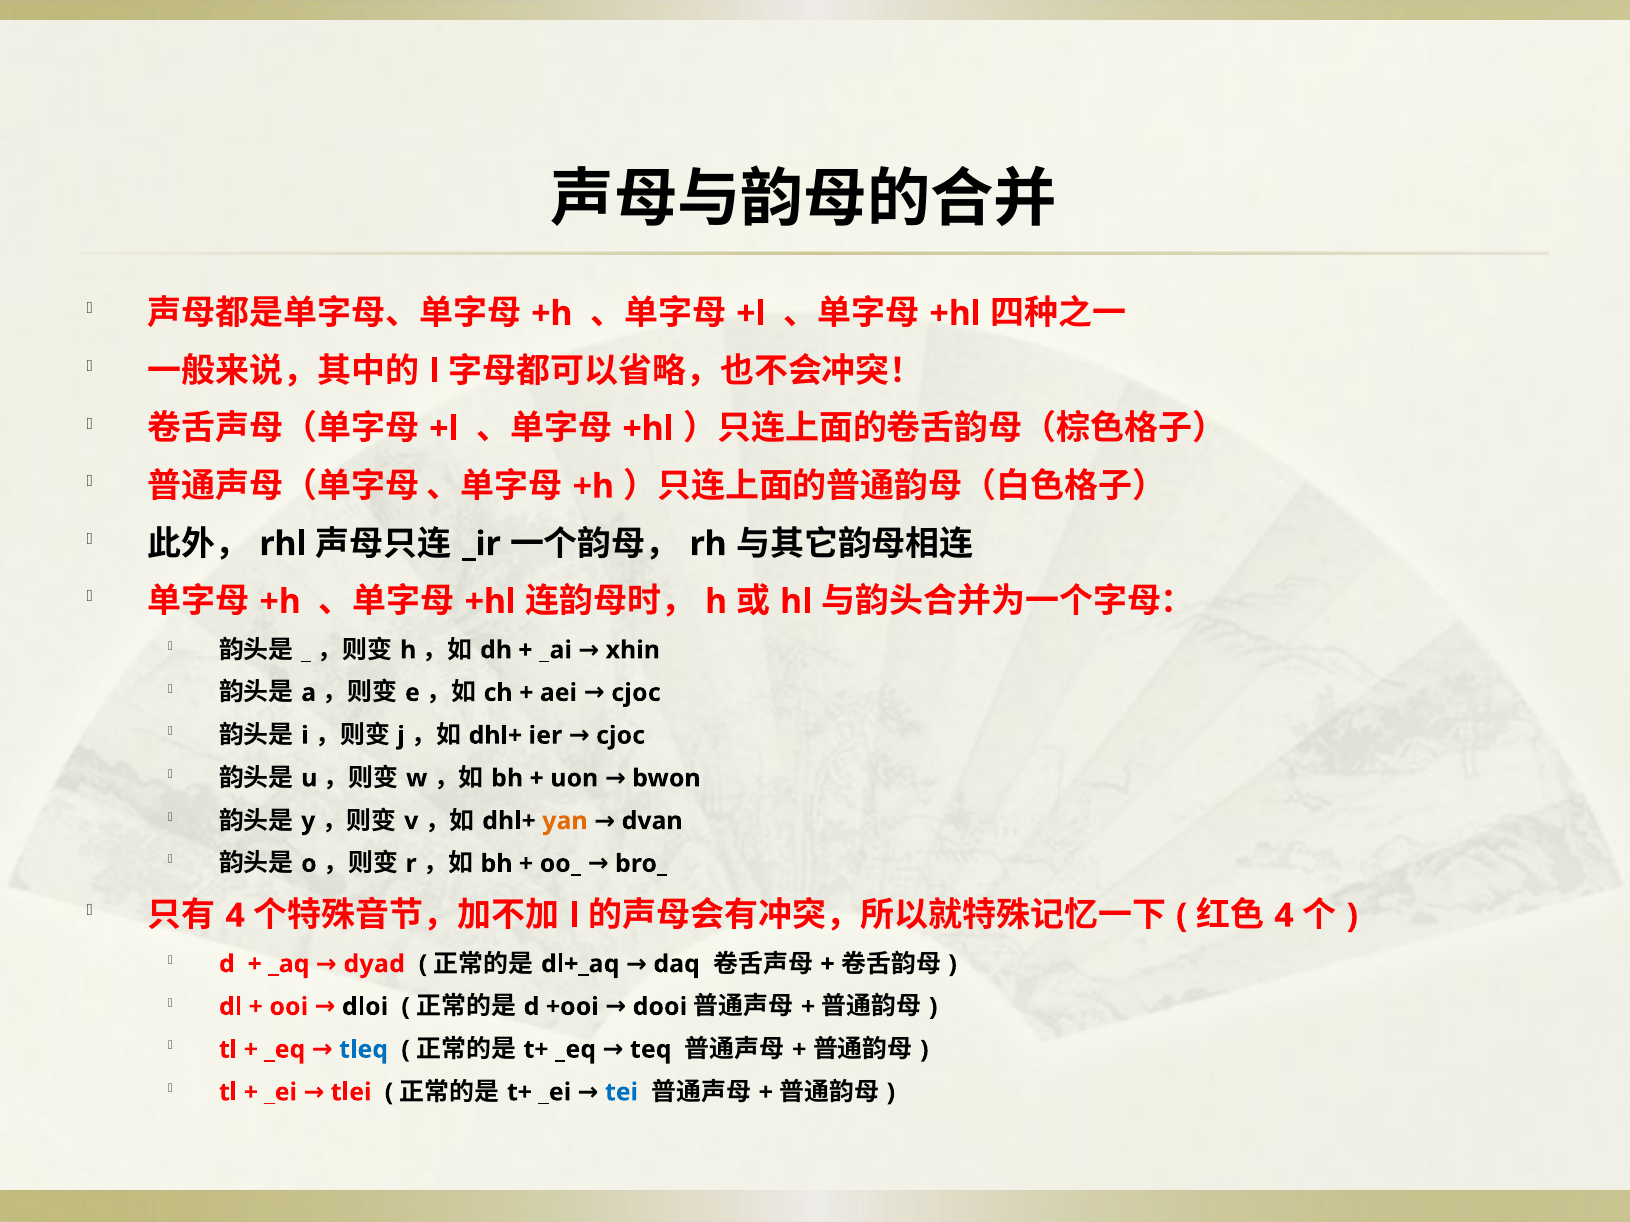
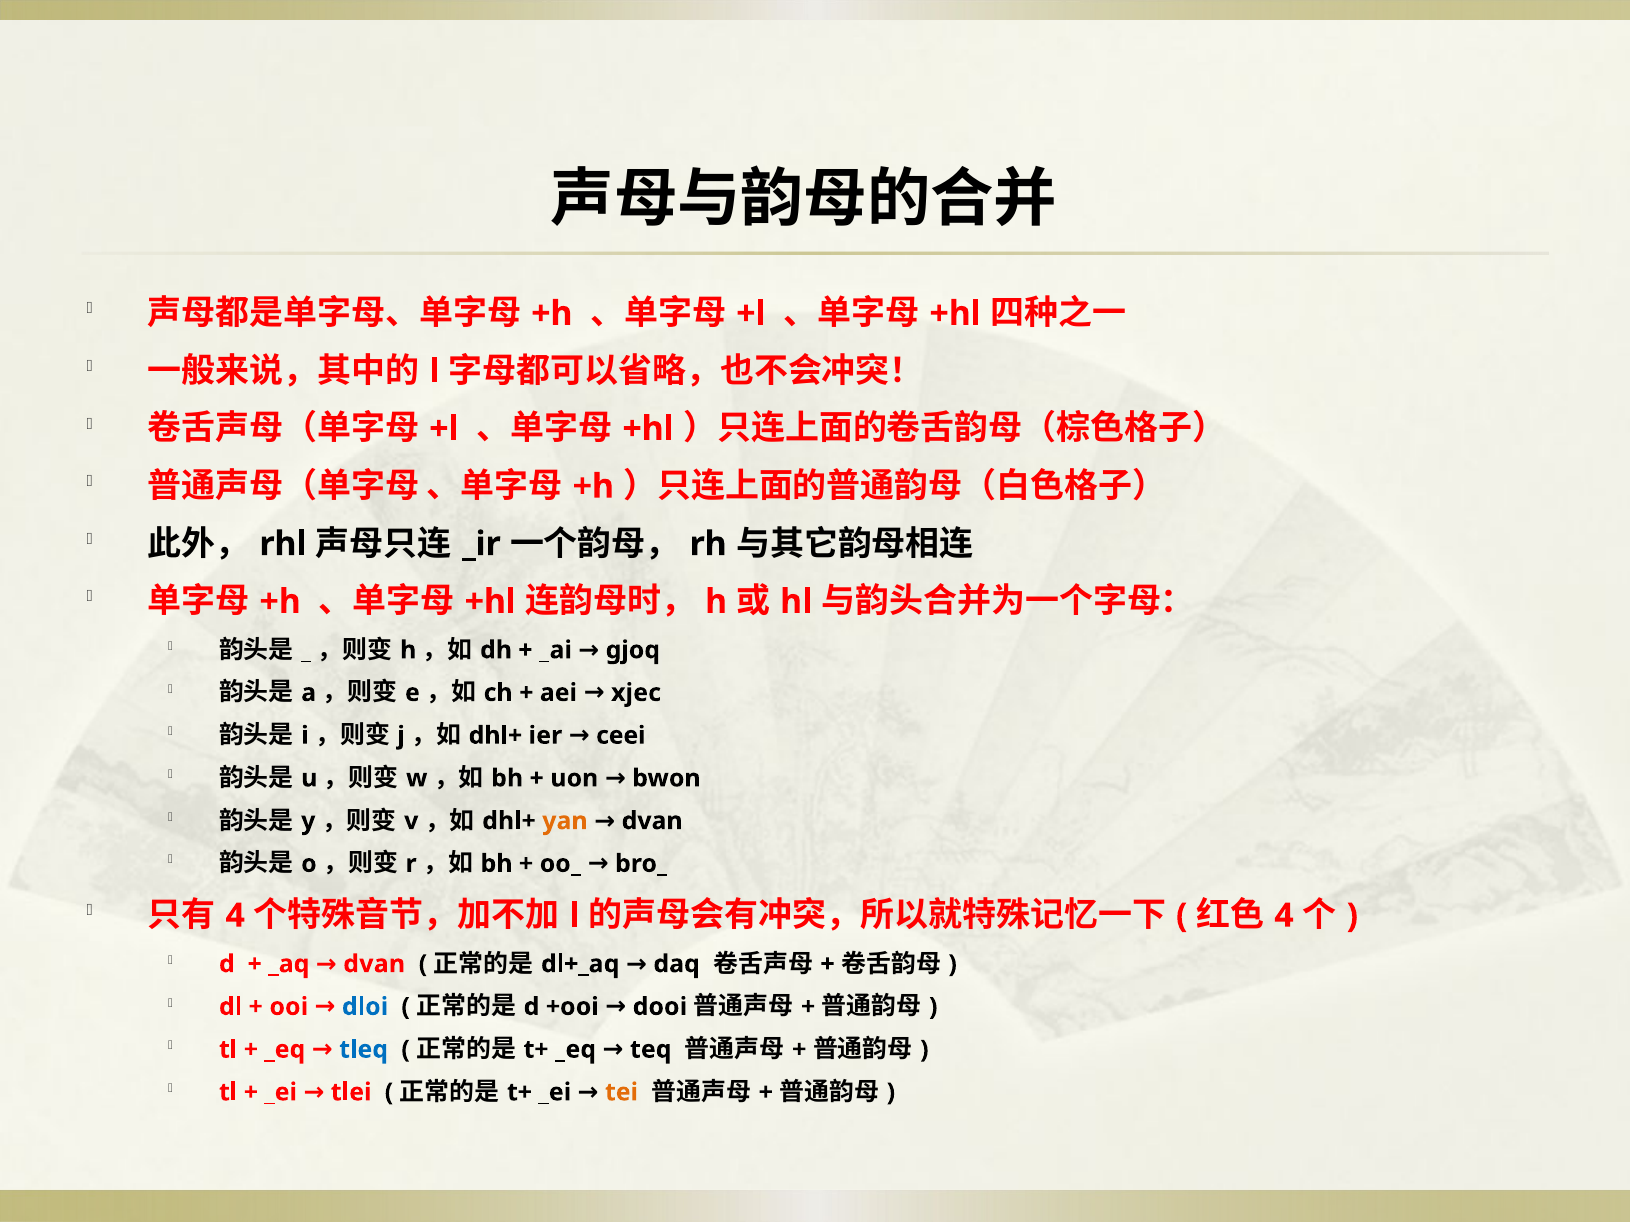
xhin: xhin -> gjoq (633, 650)
aei cjoc: cjoc -> xjec (636, 693)
ier cjoc: cjoc -> ceei (621, 736)
_aq dyad: dyad -> dvan (374, 964)
dloi colour: black -> blue (365, 1007)
tei colour: blue -> orange (622, 1093)
